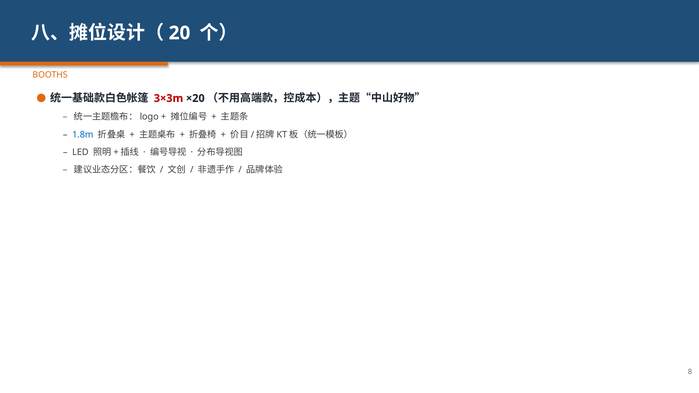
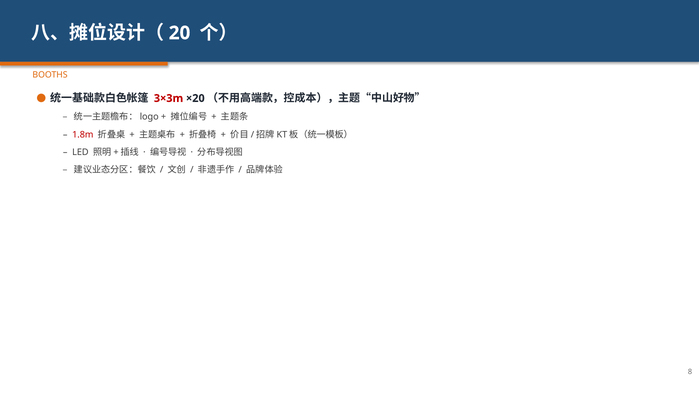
1.8m colour: blue -> red (83, 135)
